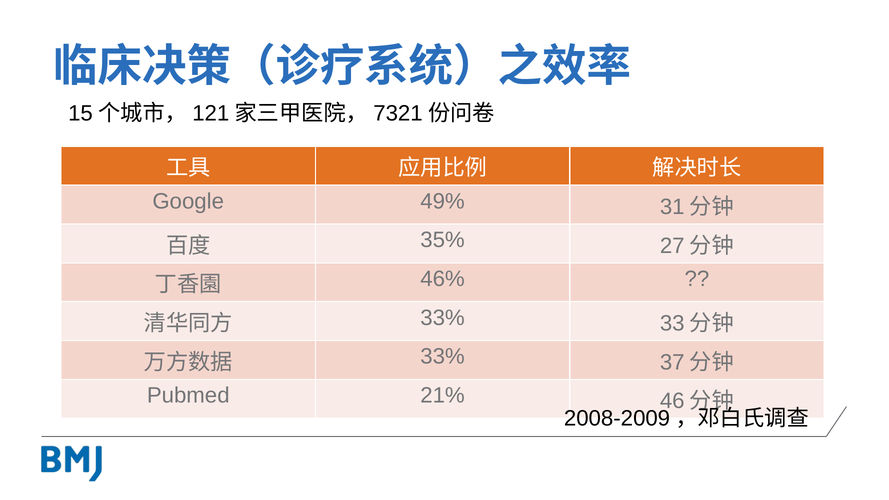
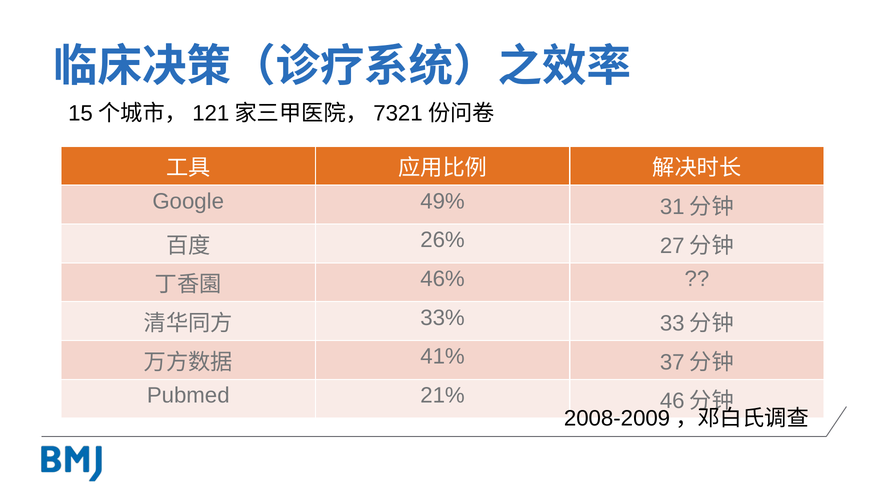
35%: 35% -> 26% (443, 240)
33%: 33% -> 41% (443, 357)
